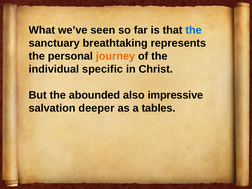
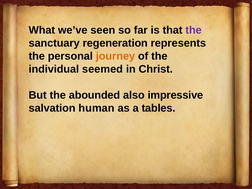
the colour: blue -> purple (194, 30)
breathtaking: breathtaking -> regeneration (115, 43)
specific: specific -> seemed (103, 69)
deeper: deeper -> human (97, 108)
